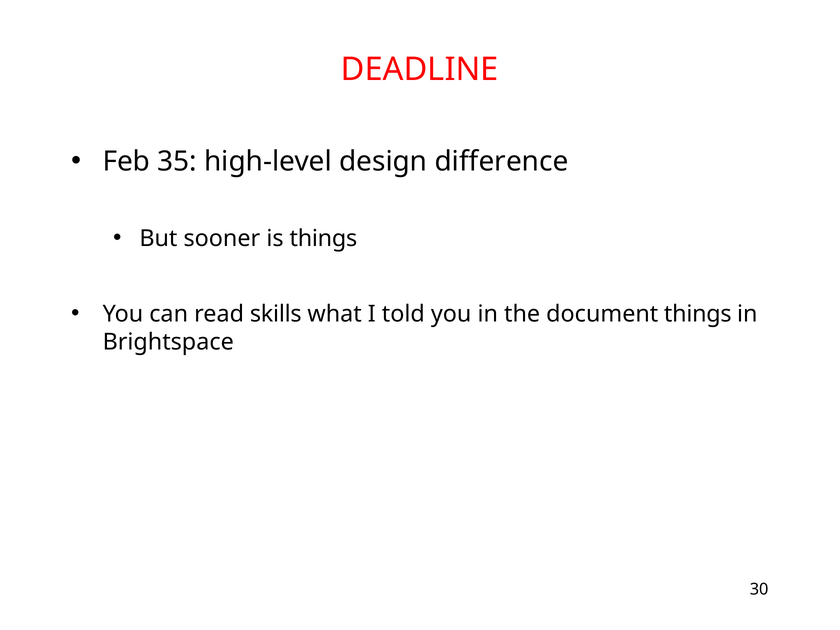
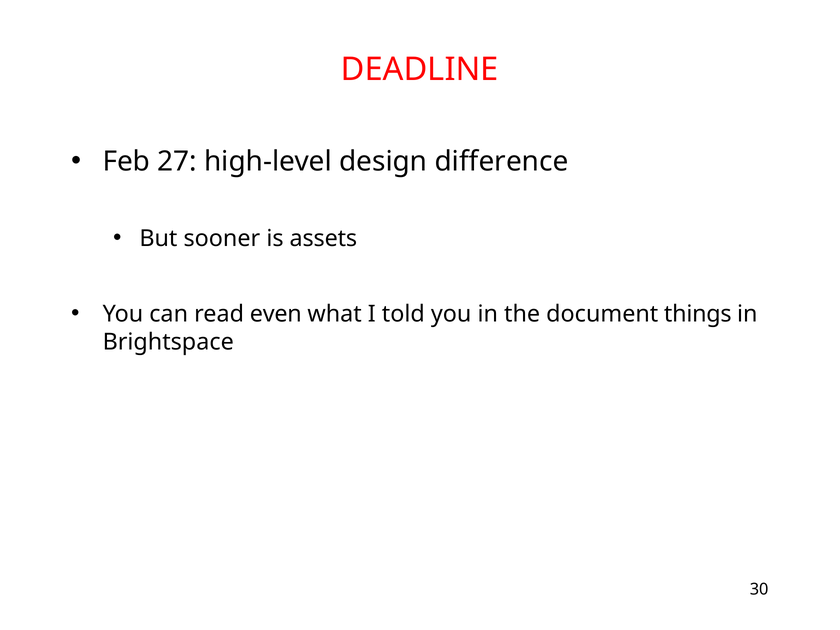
35: 35 -> 27 (177, 161)
is things: things -> assets (323, 238)
skills: skills -> even (276, 314)
